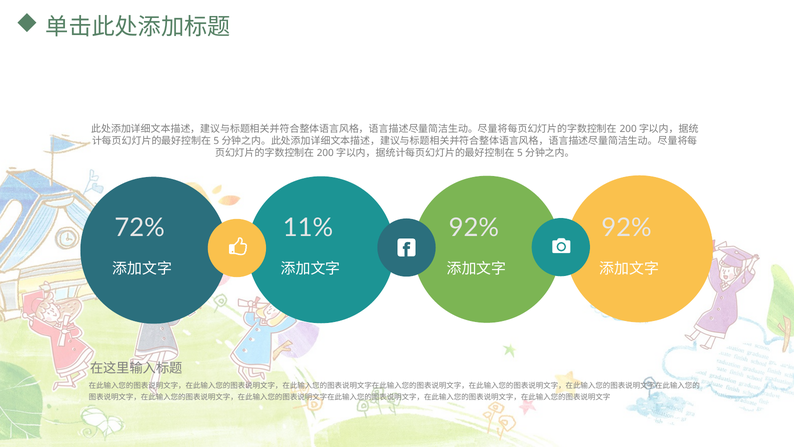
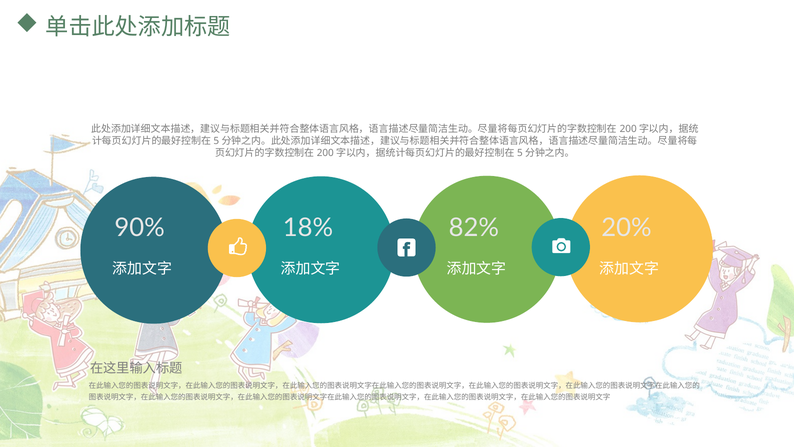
11%: 11% -> 18% (308, 227)
92%: 92% -> 82% (474, 227)
92%: 92% -> 20% (626, 227)
72%: 72% -> 90% (140, 228)
